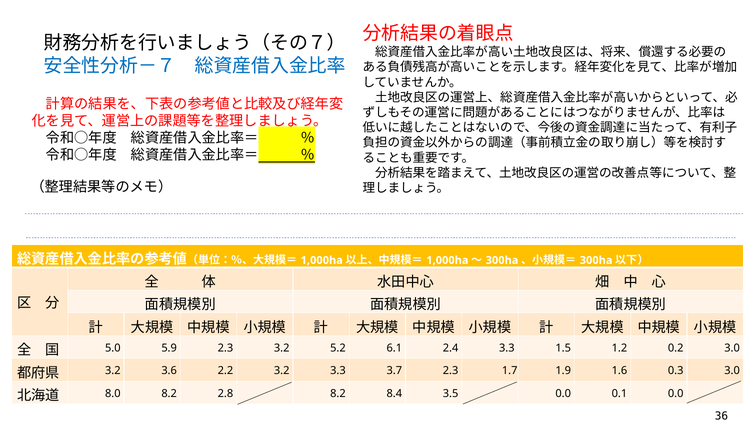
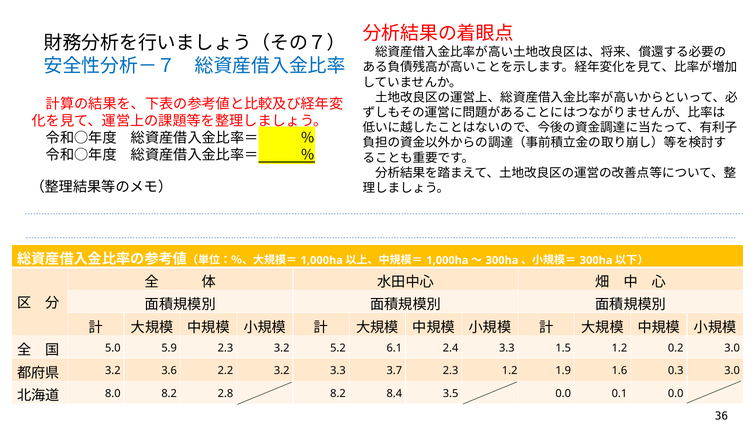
2.3 1.7: 1.7 -> 1.2 (510, 370)
